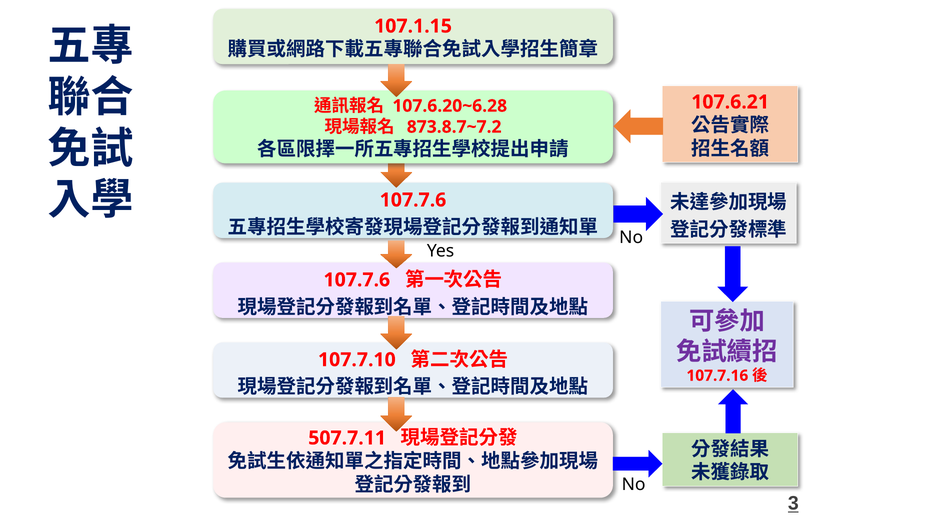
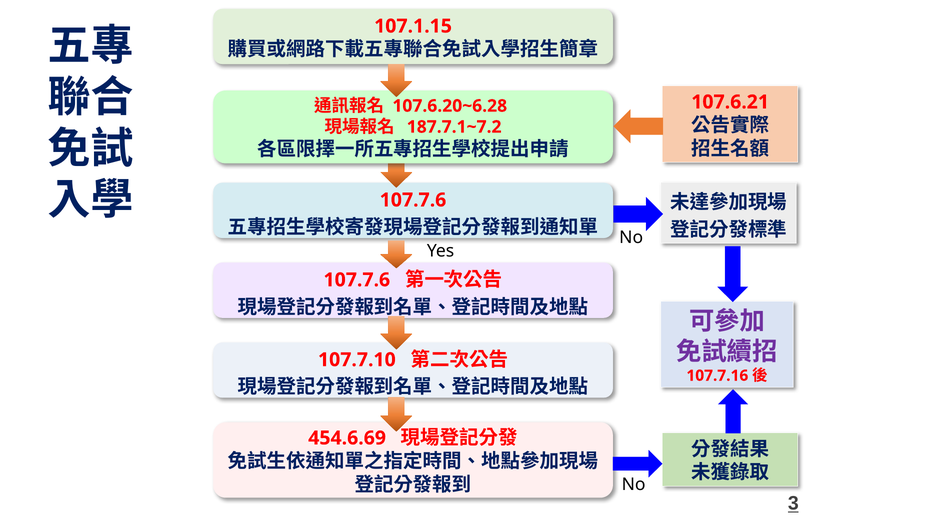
873.8.7~7.2: 873.8.7~7.2 -> 187.7.1~7.2 (454, 127)
507.7.11: 507.7.11 -> 454.6.69 (347, 438)
